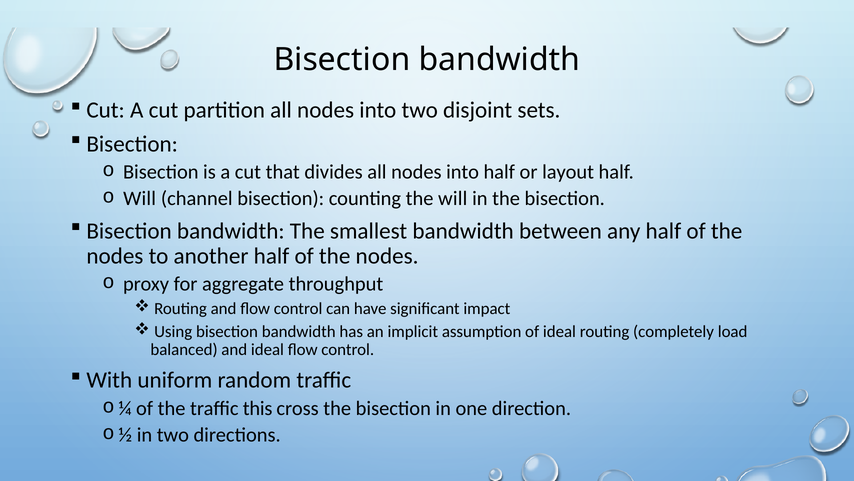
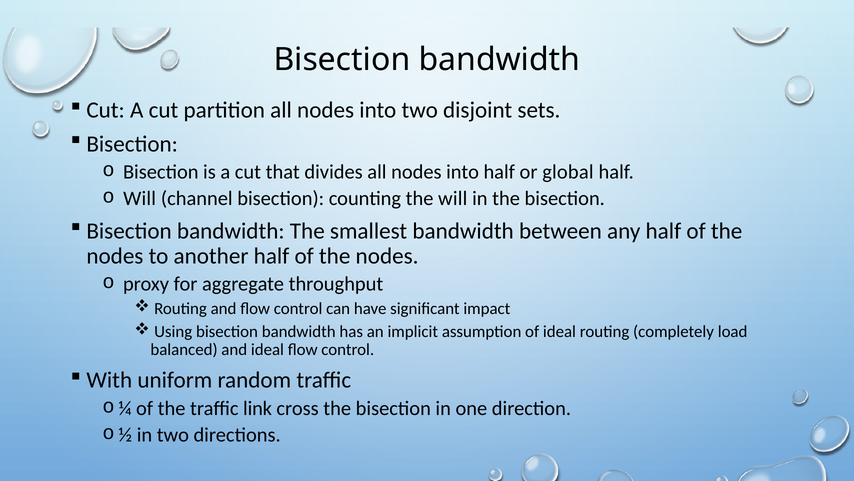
layout: layout -> global (568, 172)
this: this -> link (258, 408)
